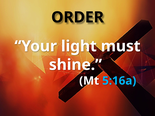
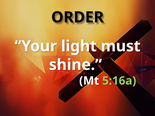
5:16a colour: light blue -> light green (119, 81)
